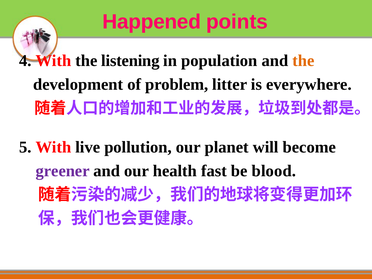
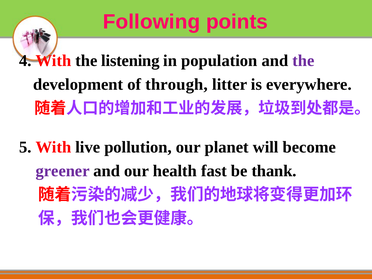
Happened: Happened -> Following (152, 22)
the colour: orange -> purple (303, 61)
problem: problem -> through (177, 84)
blood: blood -> thank (274, 171)
